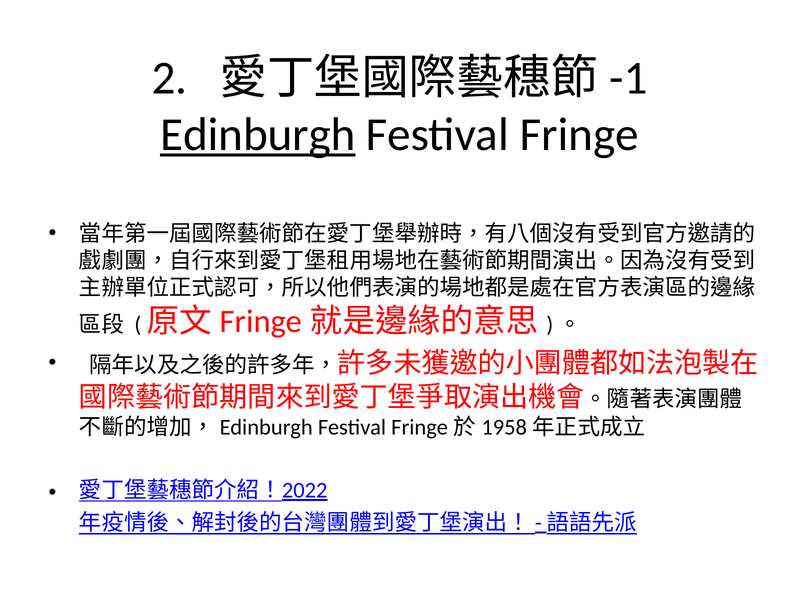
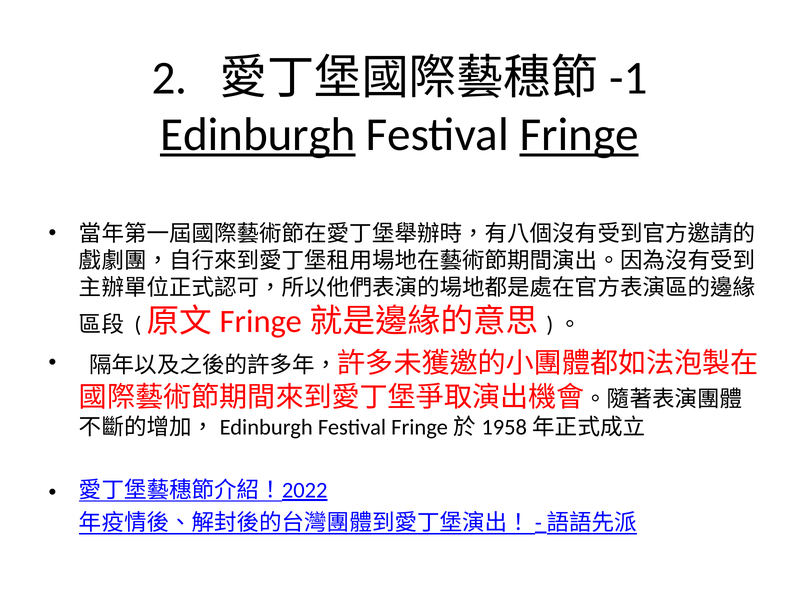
Fringe underline: none -> present (579, 135)
